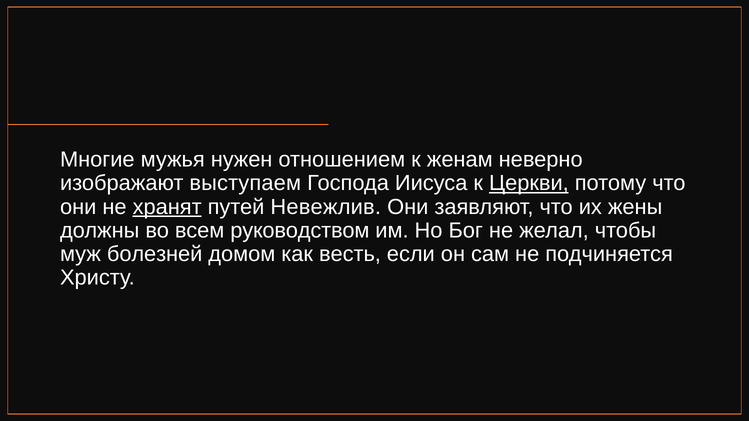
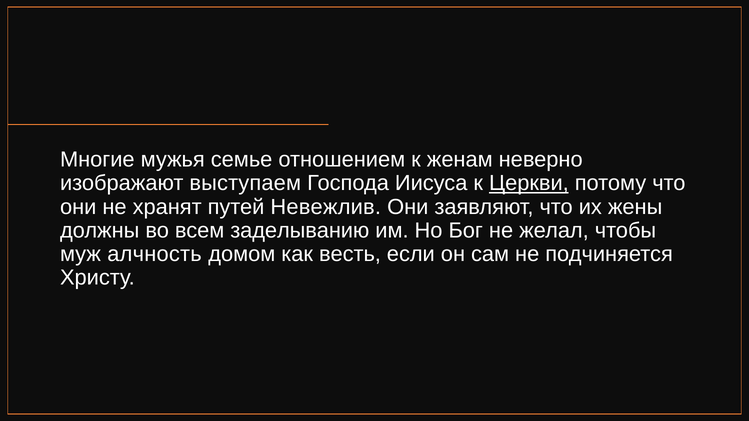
нужен: нужен -> семье (242, 160)
хранят underline: present -> none (167, 207)
руководством: руководством -> заделыванию (300, 231)
болезней: болезней -> алчность (155, 254)
